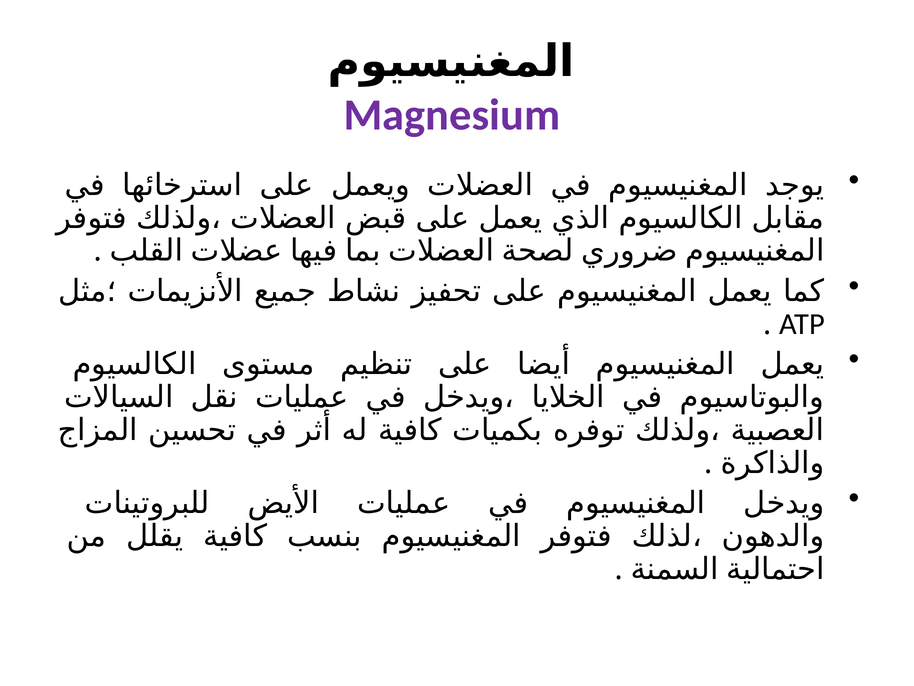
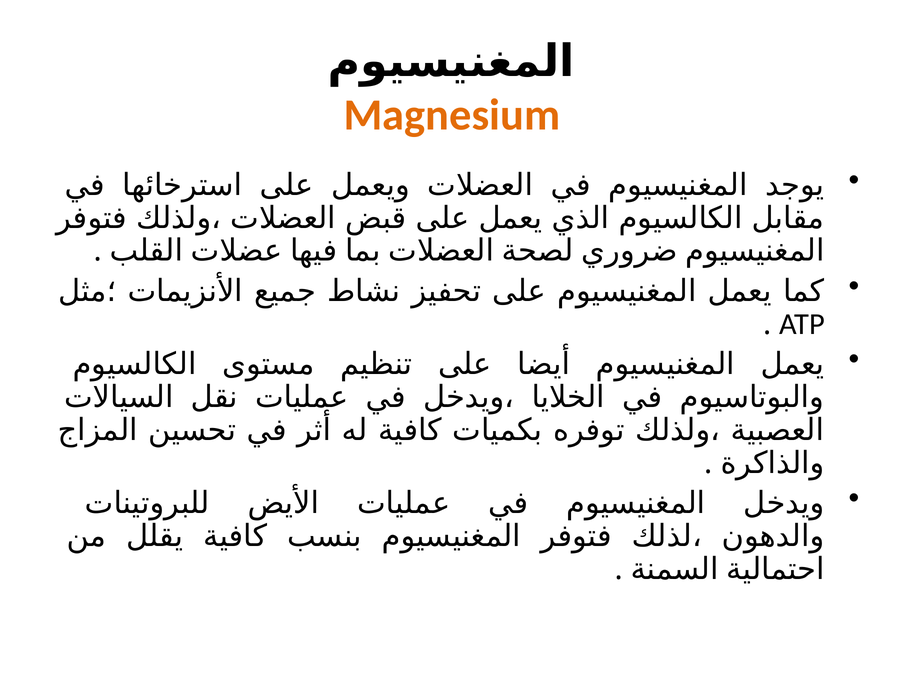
Magnesium colour: purple -> orange (452, 115)
